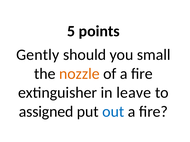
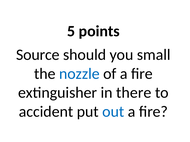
Gently: Gently -> Source (38, 55)
nozzle colour: orange -> blue (79, 74)
leave: leave -> there (134, 93)
assigned: assigned -> accident (46, 112)
